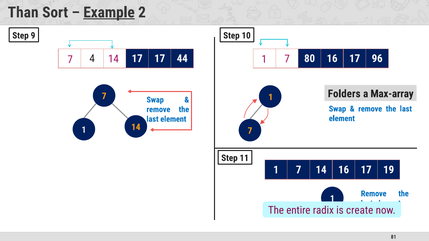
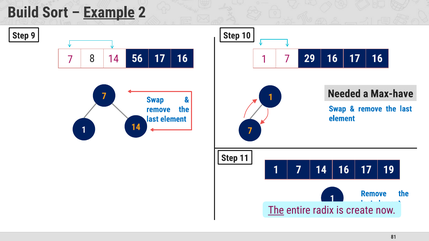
Than: Than -> Build (23, 12)
4: 4 -> 8 (92, 59)
17: 17 -> 56 (137, 59)
44: 44 -> 16 (182, 59)
80: 80 -> 29 (310, 59)
16 17 96: 96 -> 16 (377, 59)
Folders: Folders -> Needed (344, 94)
Max-array: Max-array -> Max-have (392, 94)
The underline: none -> present (276, 211)
